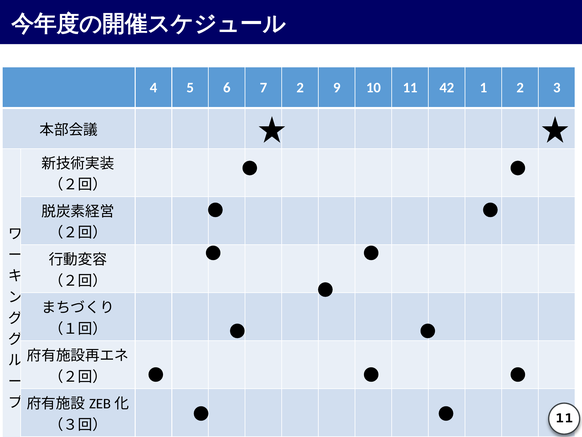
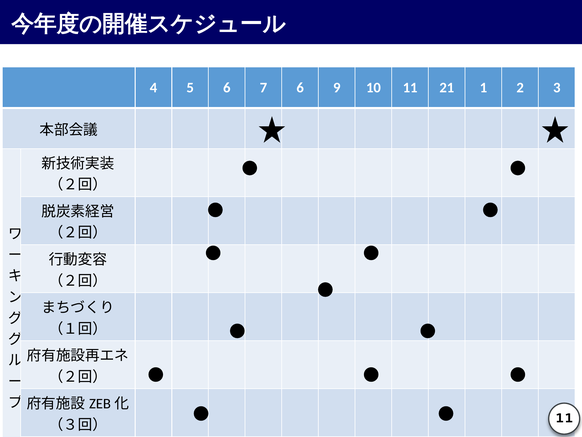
7 2: 2 -> 6 (300, 88)
42: 42 -> 21 (447, 88)
